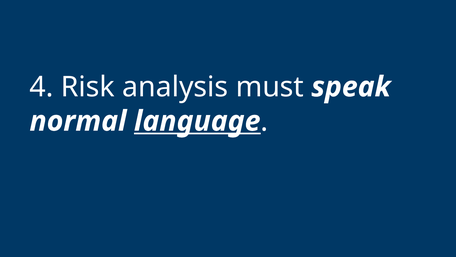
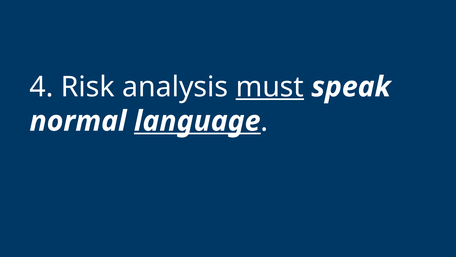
must underline: none -> present (270, 87)
